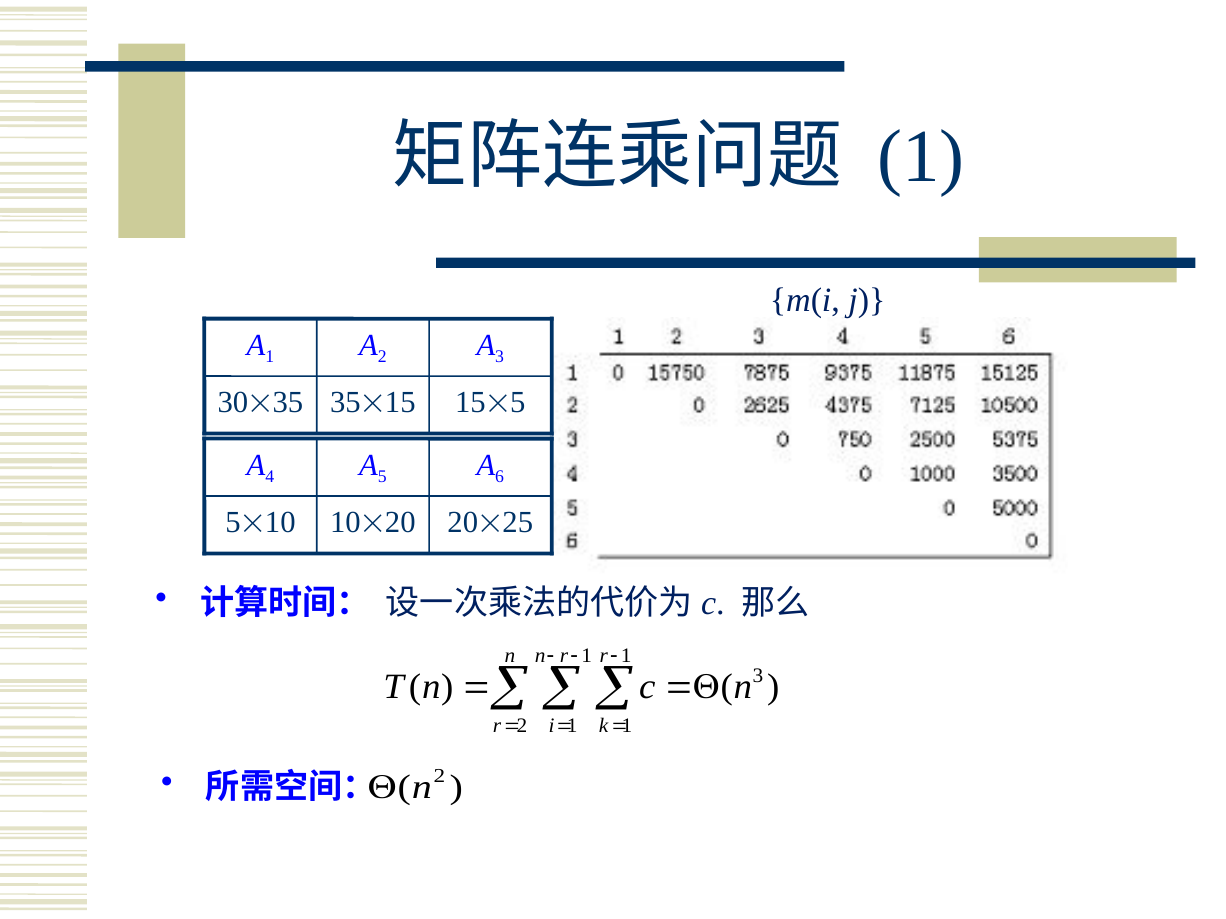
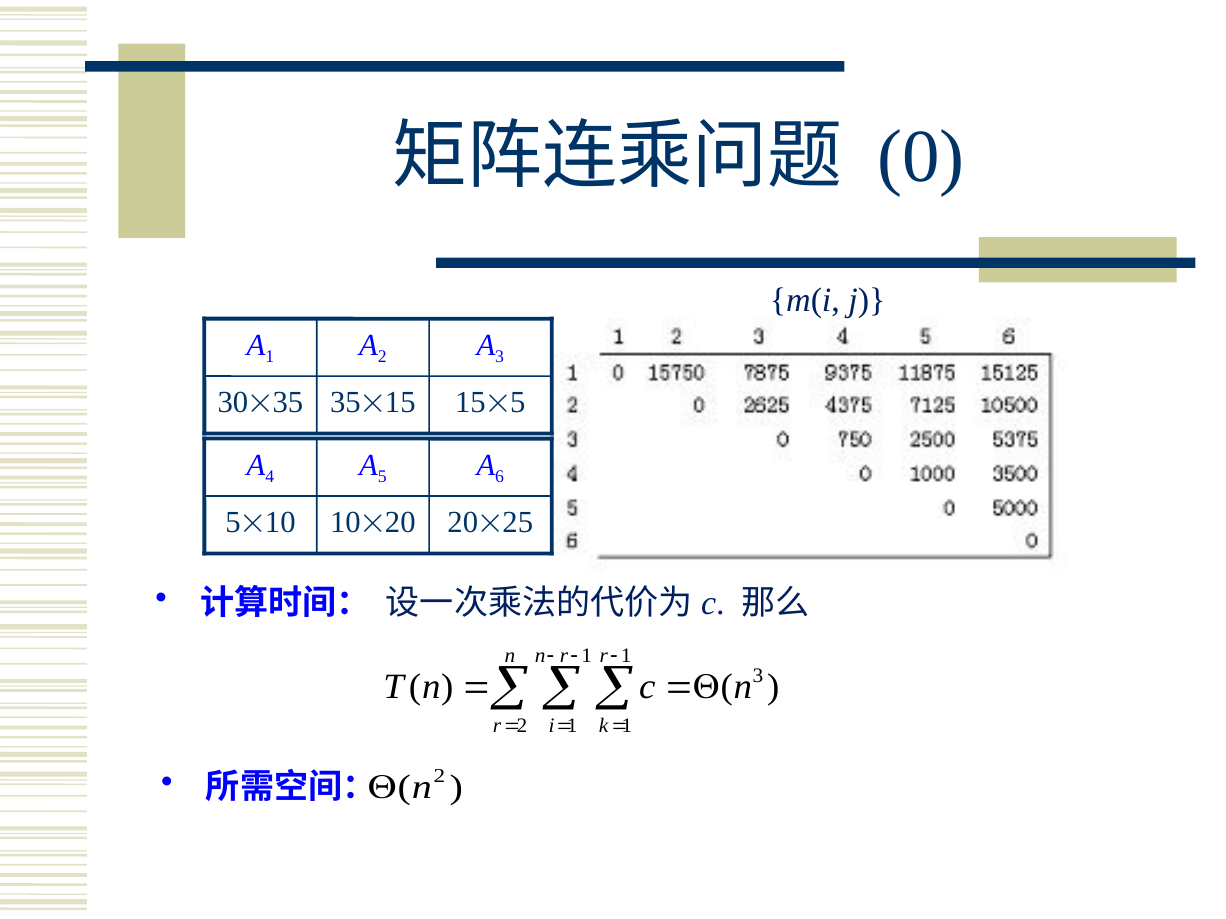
1: 1 -> 0 (921, 156)
